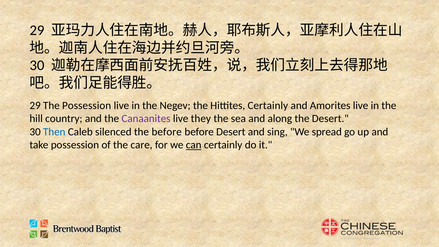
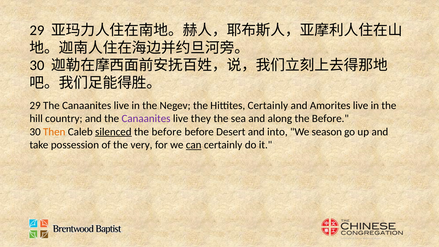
29 The Possession: Possession -> Canaanites (87, 105)
along the Desert: Desert -> Before (330, 119)
Then colour: blue -> orange (54, 132)
silenced underline: none -> present (113, 132)
sing: sing -> into (277, 132)
spread: spread -> season (327, 132)
care: care -> very (141, 145)
